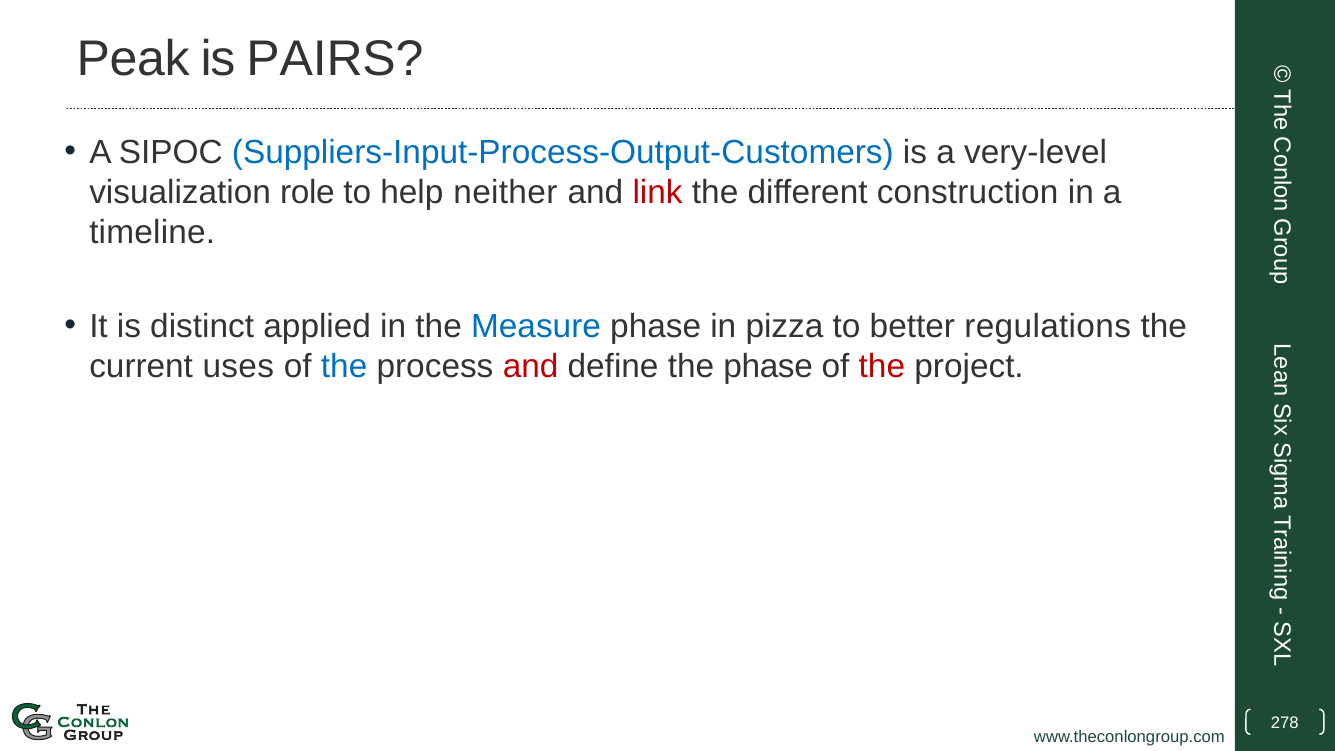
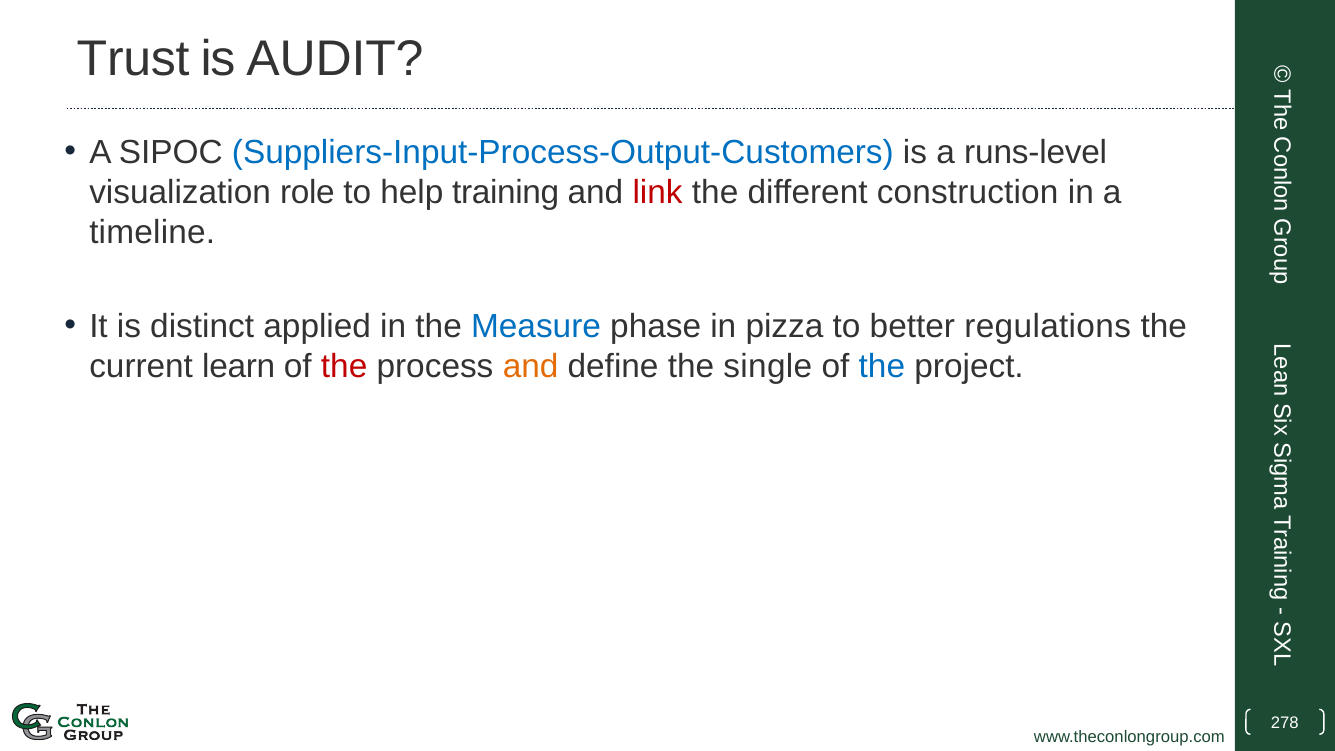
Peak: Peak -> Trust (133, 59)
PAIRS: PAIRS -> AUDIT (335, 59)
very-level: very-level -> runs-level (1036, 153)
neither: neither -> training (506, 193)
uses: uses -> learn (239, 366)
the colour: blue -> red (344, 366)
and colour: red -> orange (531, 366)
the phase: phase -> single (768, 366)
the colour: red -> blue (882, 366)
